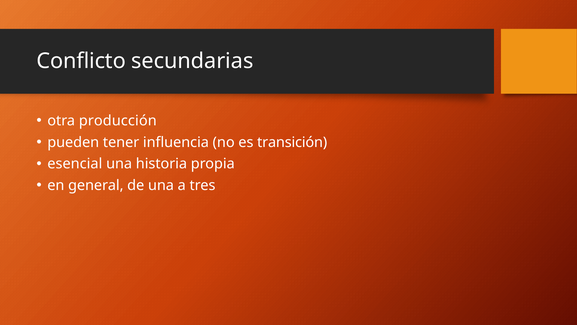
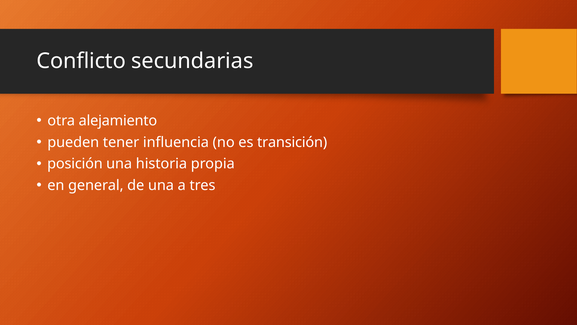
producción: producción -> alejamiento (118, 120)
esencial: esencial -> posición (75, 164)
